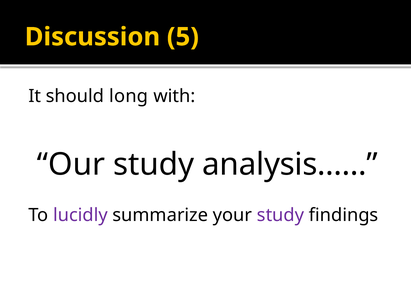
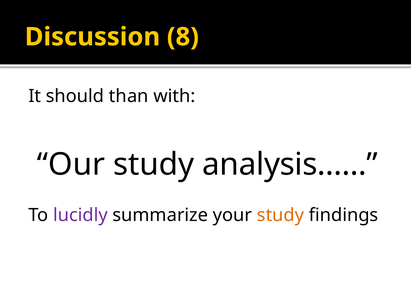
5: 5 -> 8 (183, 37)
long: long -> than (129, 96)
study colour: purple -> orange (281, 215)
